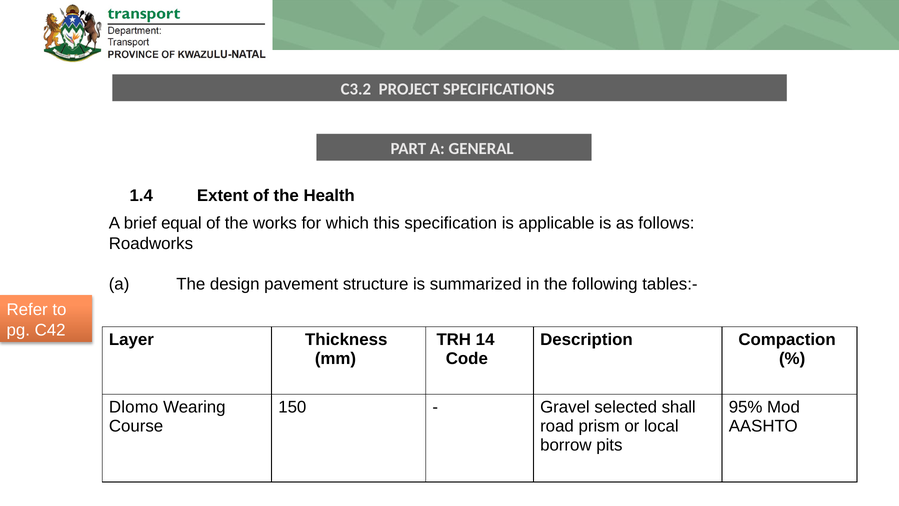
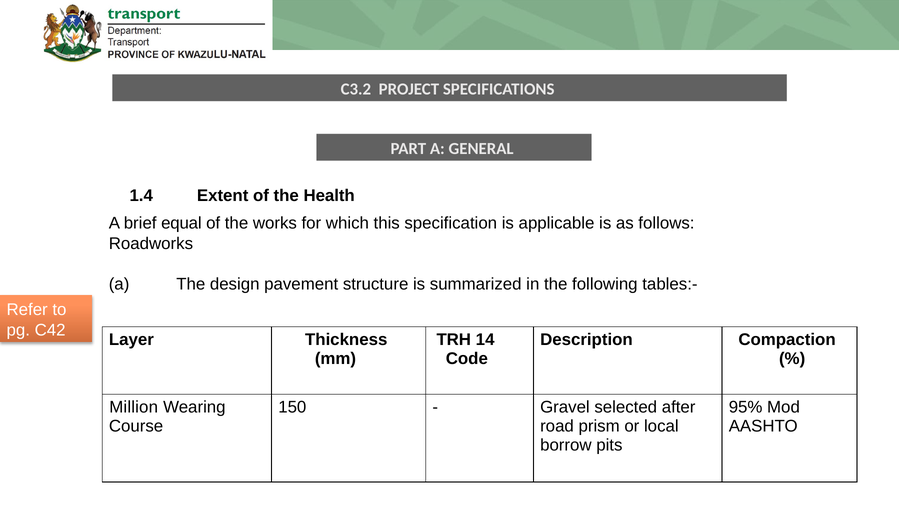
Dlomo: Dlomo -> Million (134, 407)
shall: shall -> after (679, 407)
